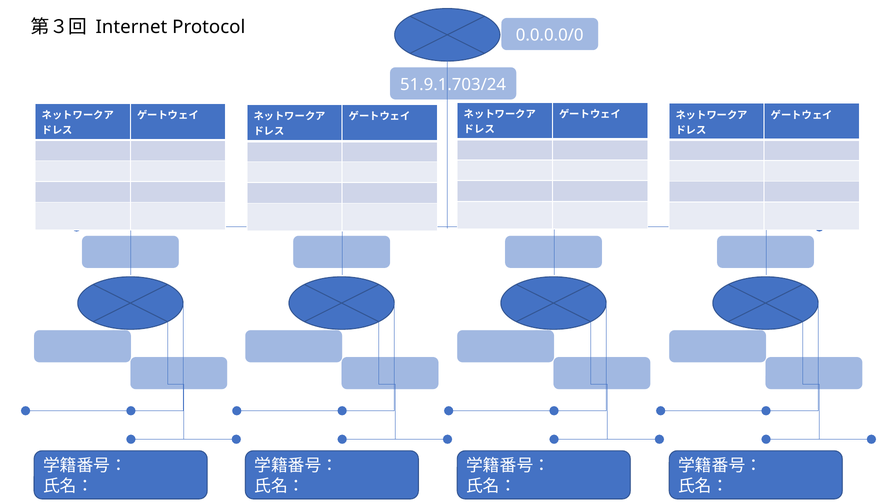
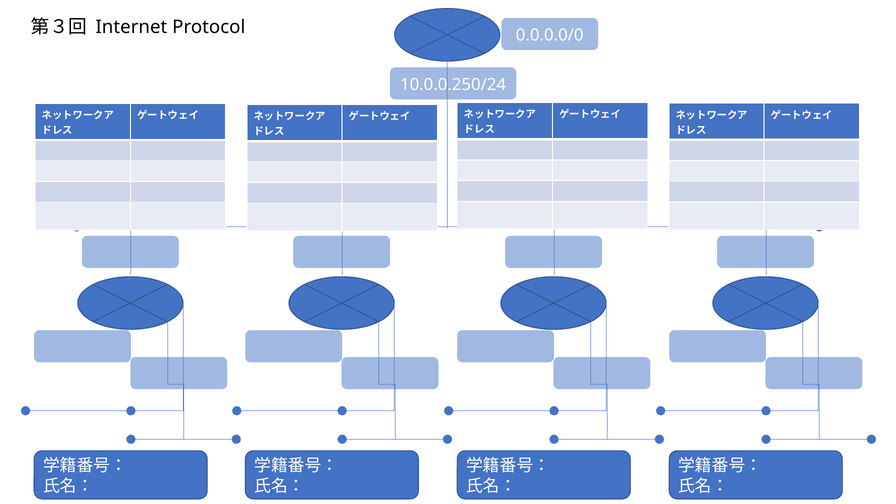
51.9.1.703/24: 51.9.1.703/24 -> 10.0.0.250/24 (453, 85)
